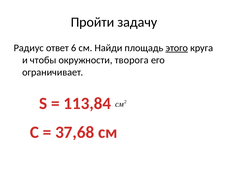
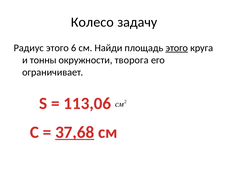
Пройти: Пройти -> Колесо (92, 22)
Радиус ответ: ответ -> этого (57, 48)
чтобы: чтобы -> тонны (43, 60)
113,84: 113,84 -> 113,06 (87, 103)
37,68 underline: none -> present (75, 132)
